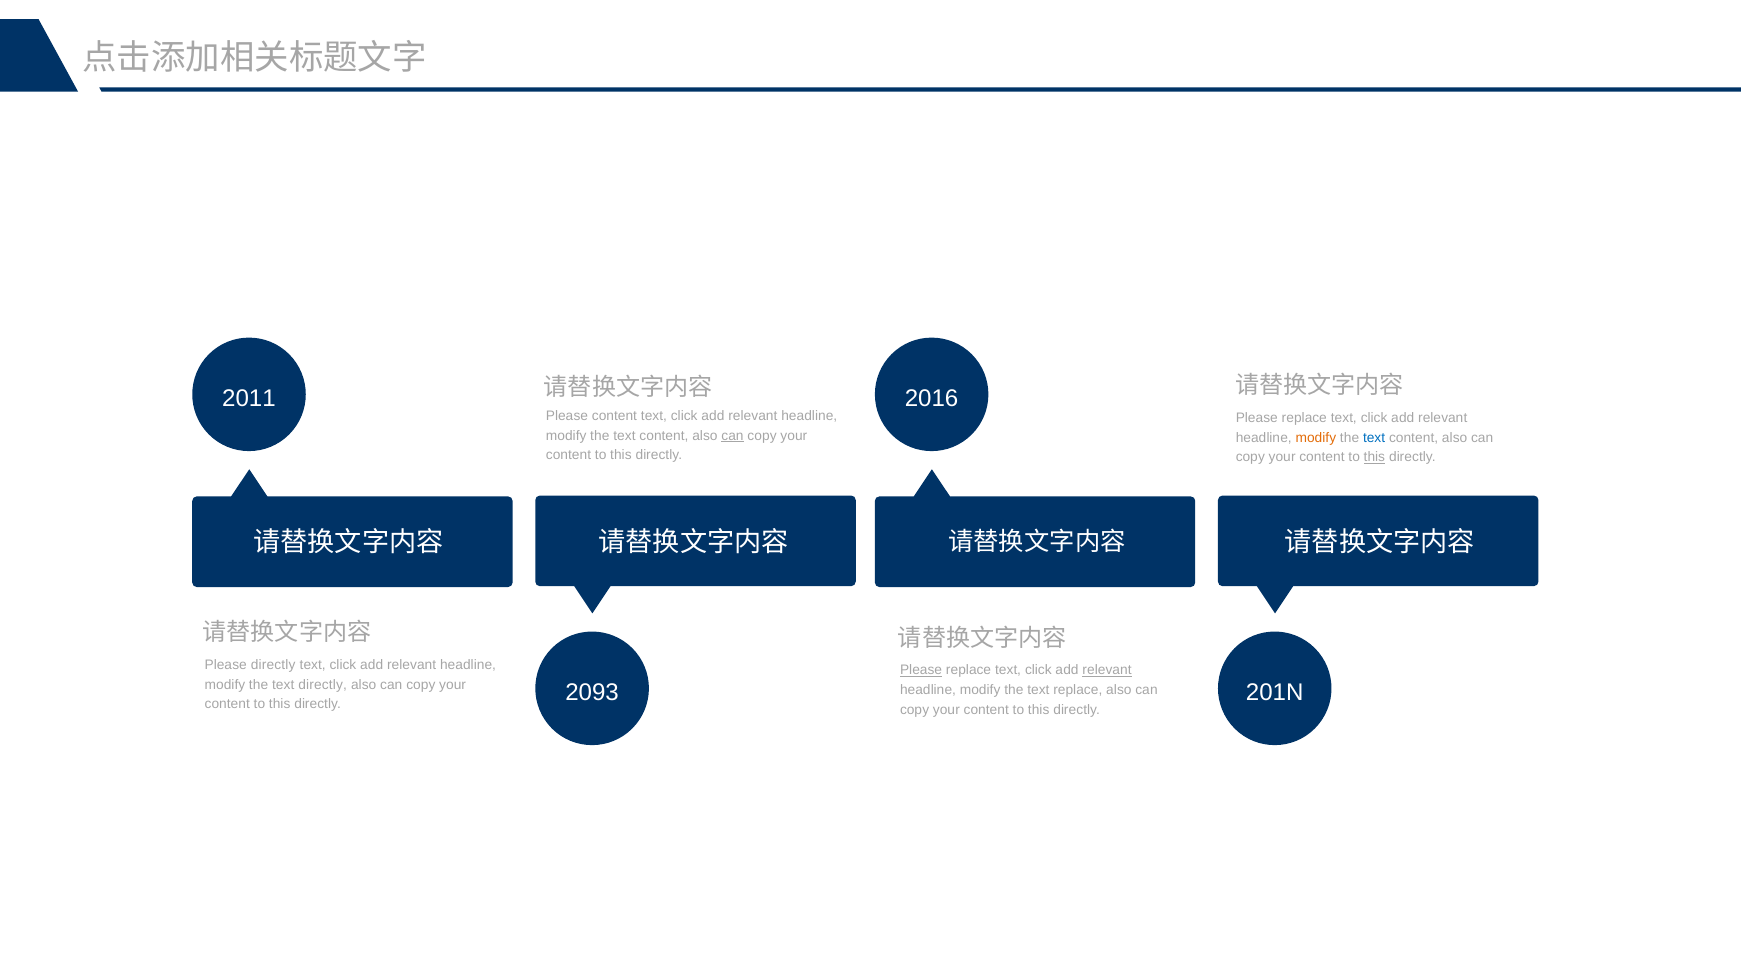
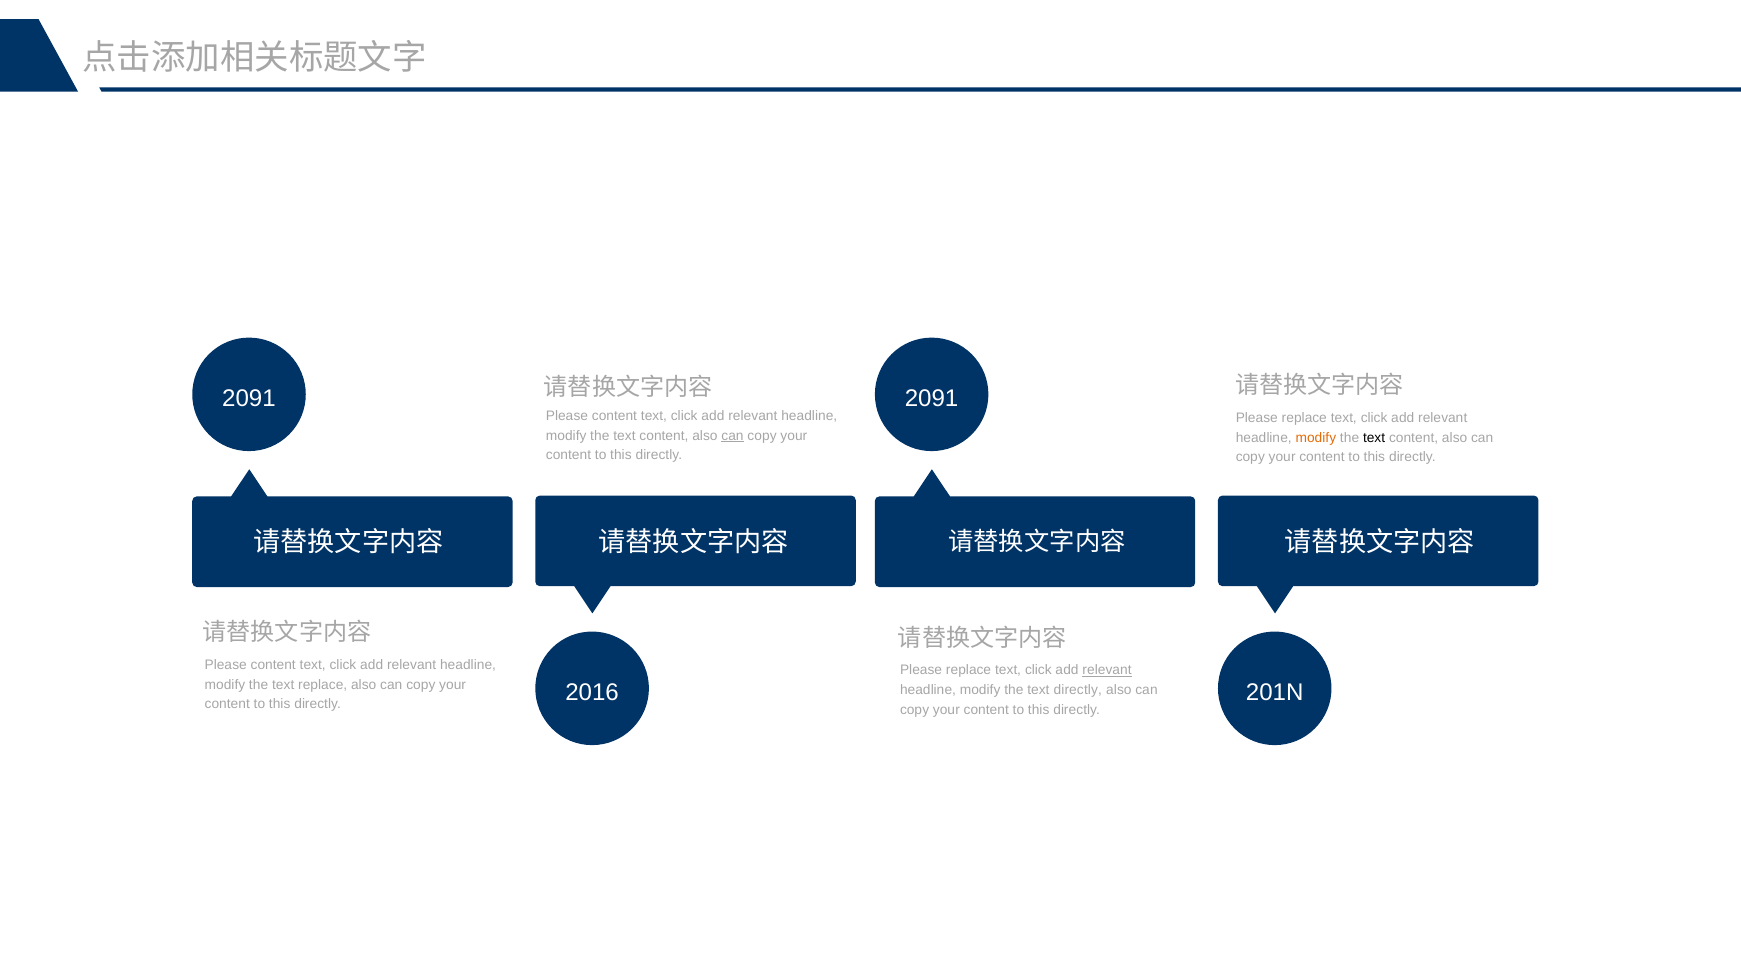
2011: 2011 -> 2091 (249, 399)
2016: 2016 -> 2091 (932, 399)
text colour: blue -> black (1374, 438)
this underline: present -> none (1374, 457)
directly: directly -> content (273, 665)
Please underline: present -> none (921, 671)
text directly: directly -> replace (323, 685)
2093: 2093 -> 2016 (592, 693)
text replace: replace -> directly (1078, 690)
